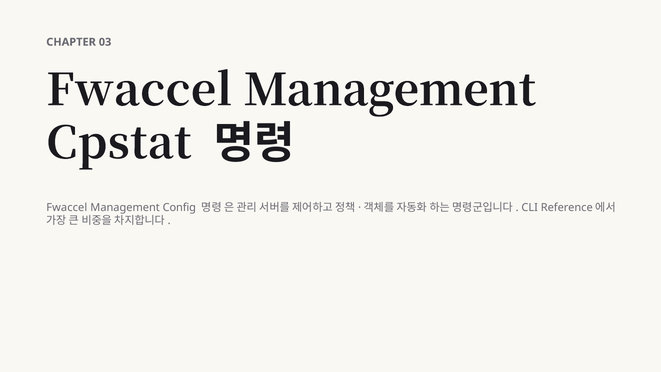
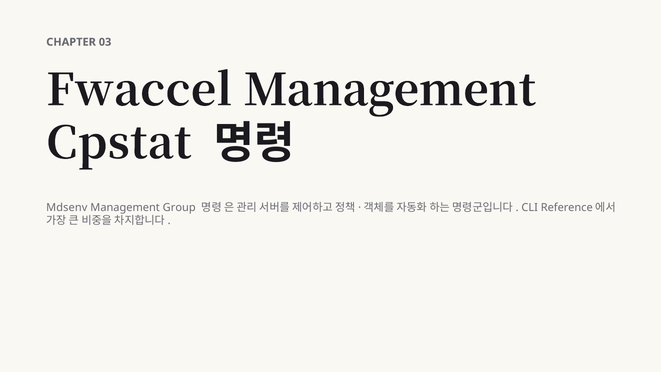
Fwaccel: Fwaccel -> Mdsenv (67, 207)
Config: Config -> Group (179, 207)
